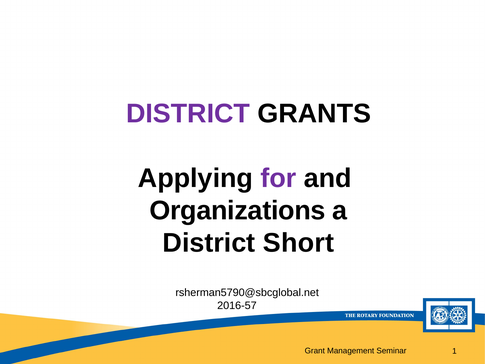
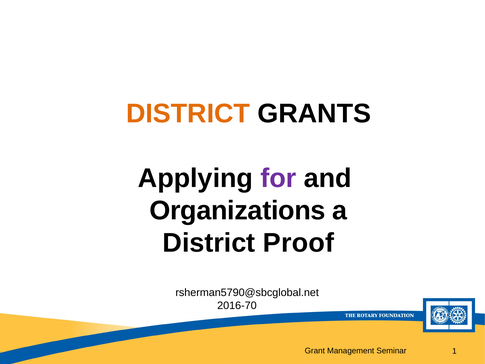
DISTRICT colour: purple -> orange (188, 113)
Short: Short -> Proof (298, 243)
2016-57: 2016-57 -> 2016-70 (237, 305)
